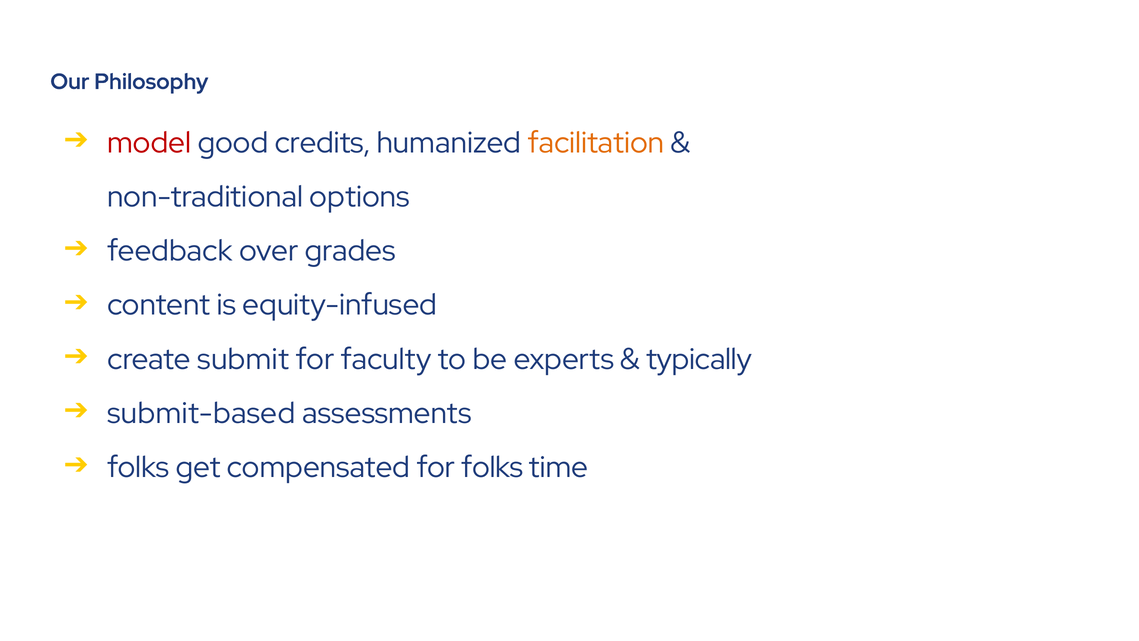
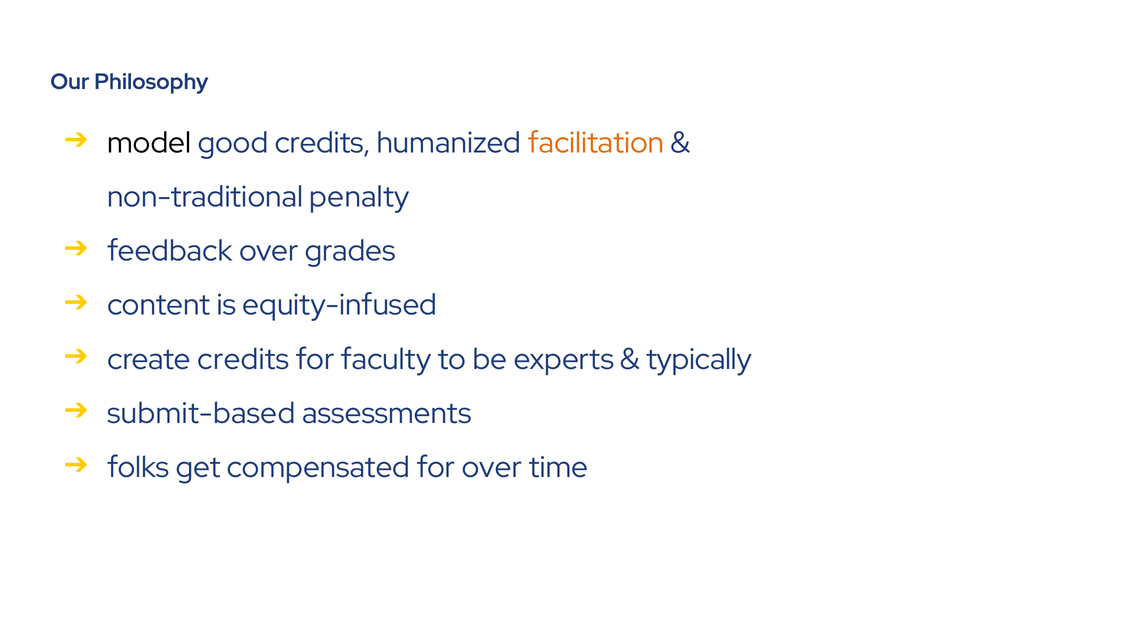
model colour: red -> black (149, 143)
options: options -> penalty (360, 197)
create submit: submit -> credits (243, 359)
for folks: folks -> over (492, 467)
